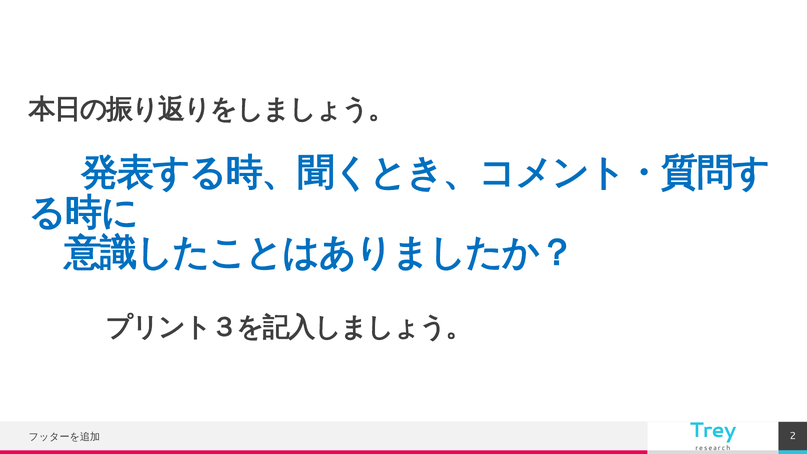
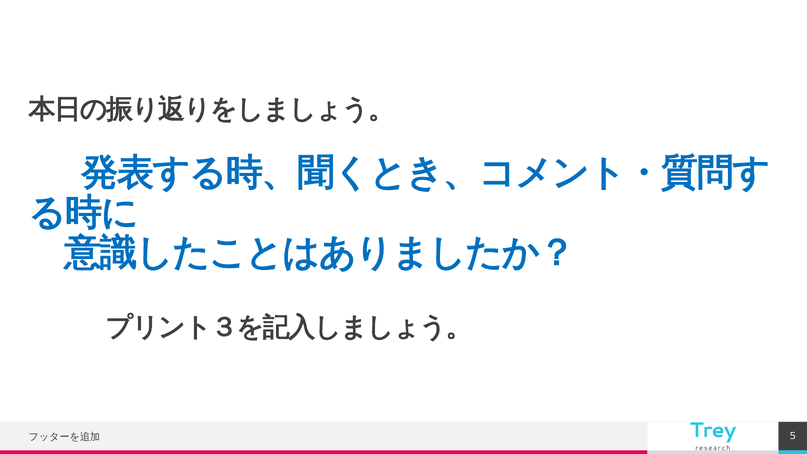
2: 2 -> 5 (793, 436)
